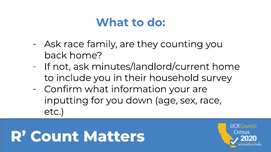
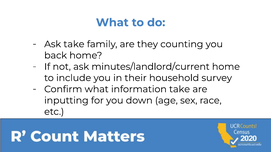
Ask race: race -> take (74, 44)
information your: your -> take (180, 89)
